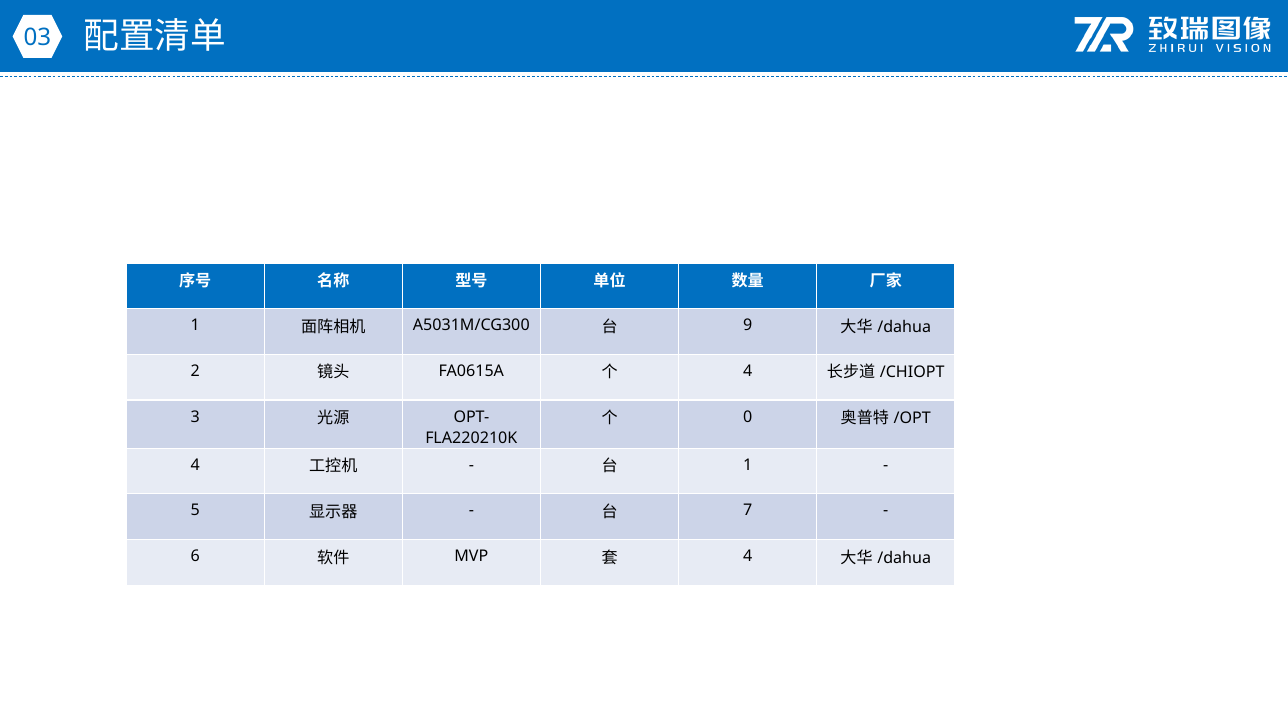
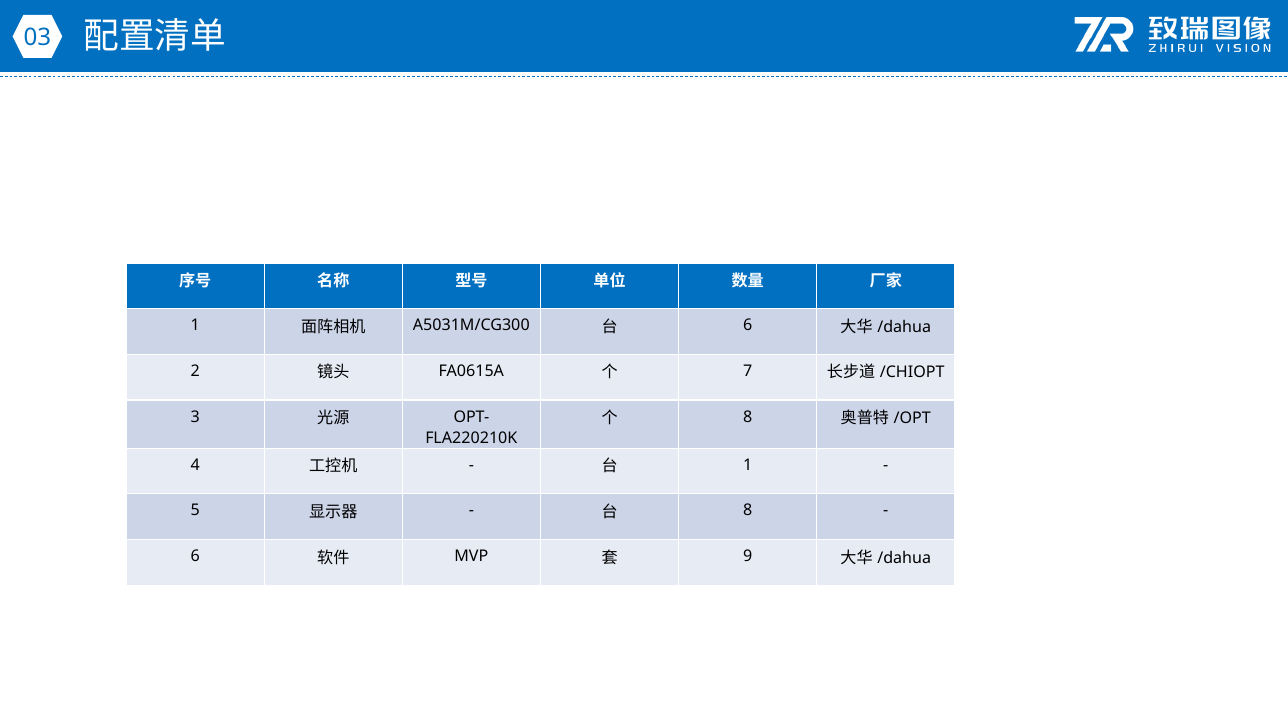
9: 9 -> 6 (748, 326)
4: 4 -> 7 (748, 371)
0: 0 -> 8 (748, 417)
7: 7 -> 8 (748, 511)
4: 4 -> 9 (748, 557)
